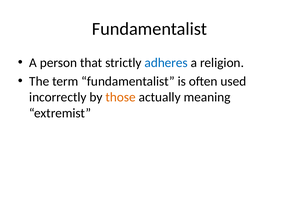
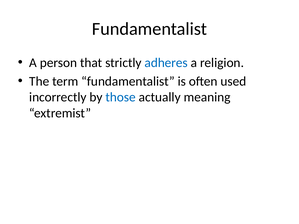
those colour: orange -> blue (121, 97)
